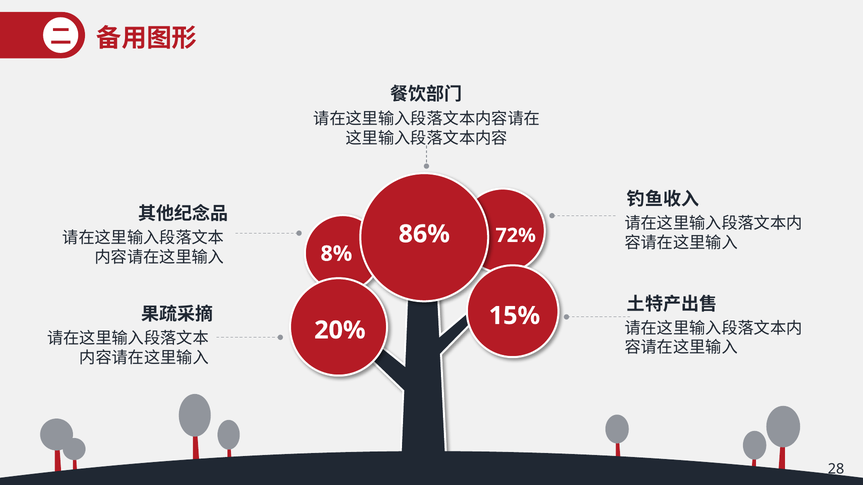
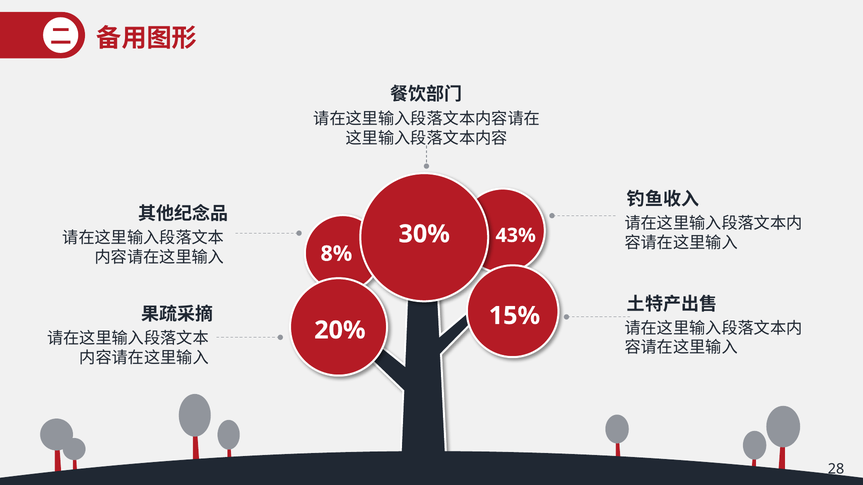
86%: 86% -> 30% (424, 234)
72%: 72% -> 43% (516, 236)
